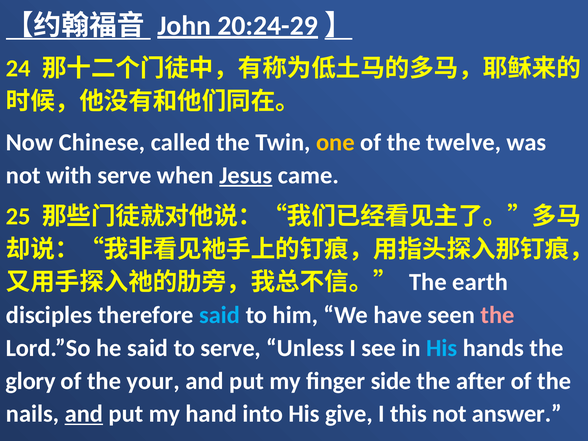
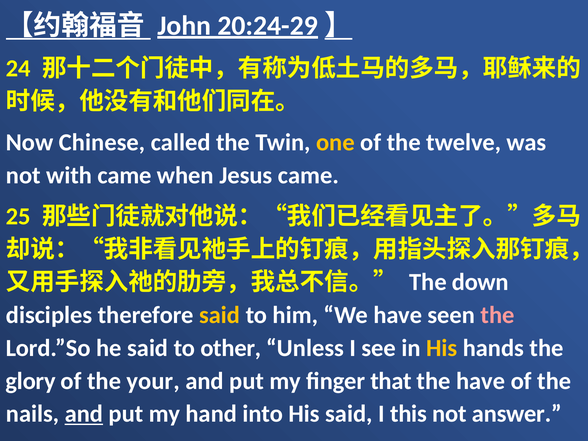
with serve: serve -> came (125, 175)
Jesus underline: present -> none (246, 175)
earth: earth -> down (480, 282)
said colour: light blue -> yellow (220, 315)
to serve: serve -> other (231, 348)
His colour: light blue -> yellow (442, 348)
side: side -> that (391, 381)
the after: after -> have (481, 381)
His give: give -> said (349, 414)
